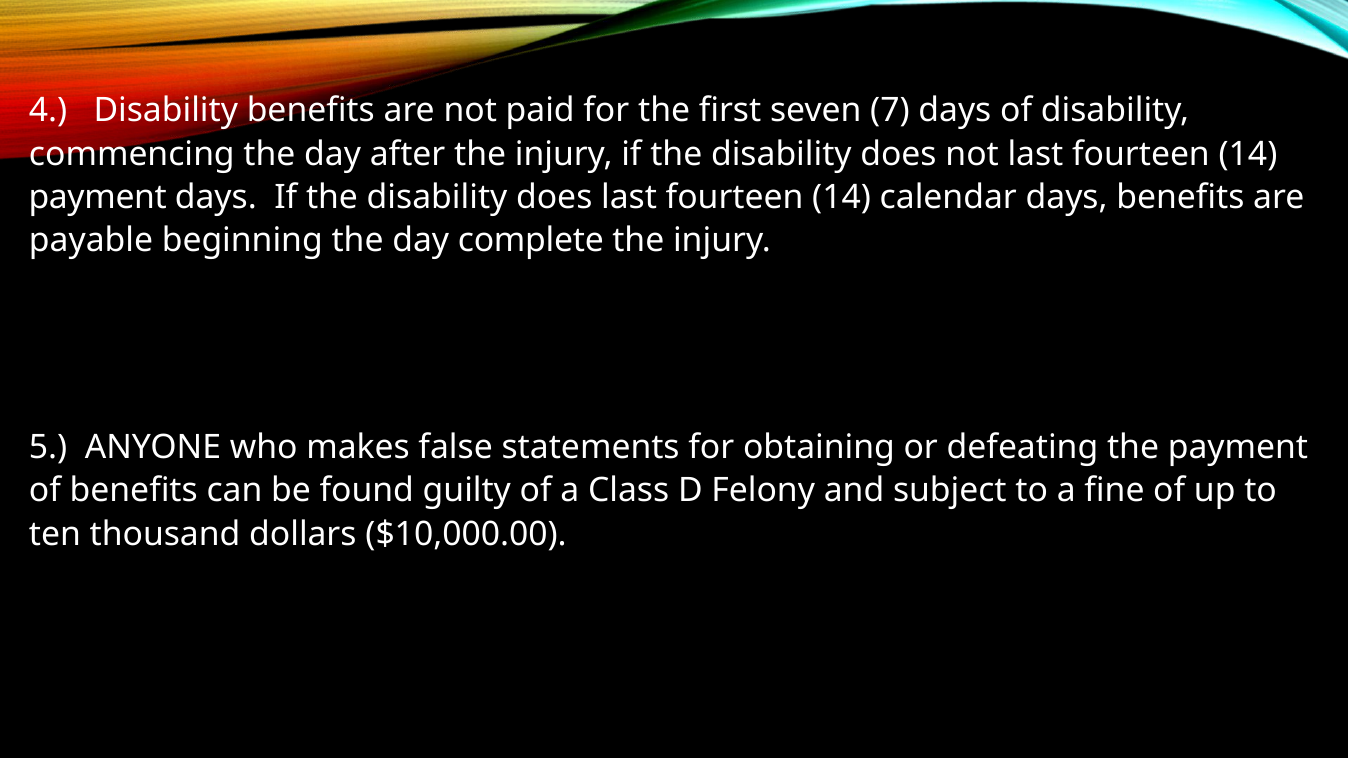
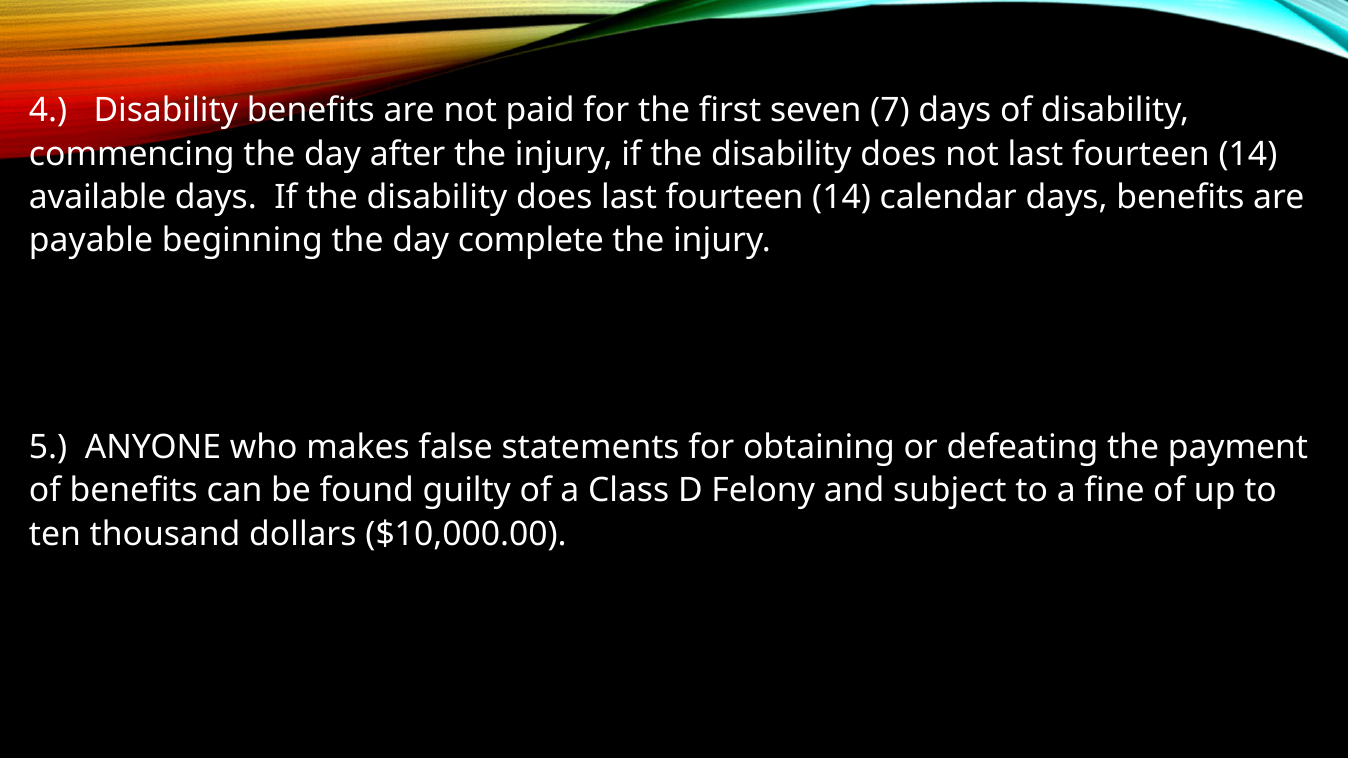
payment: payment -> available (98, 197)
